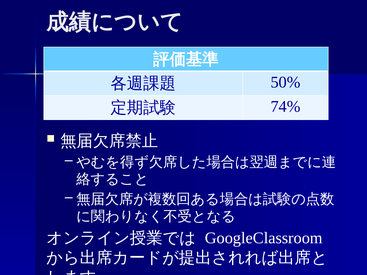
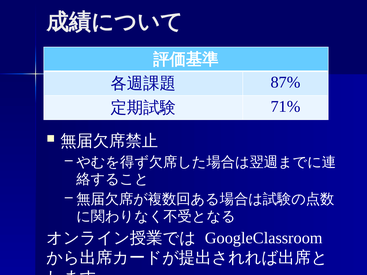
50%: 50% -> 87% (286, 82)
74%: 74% -> 71% (286, 107)
